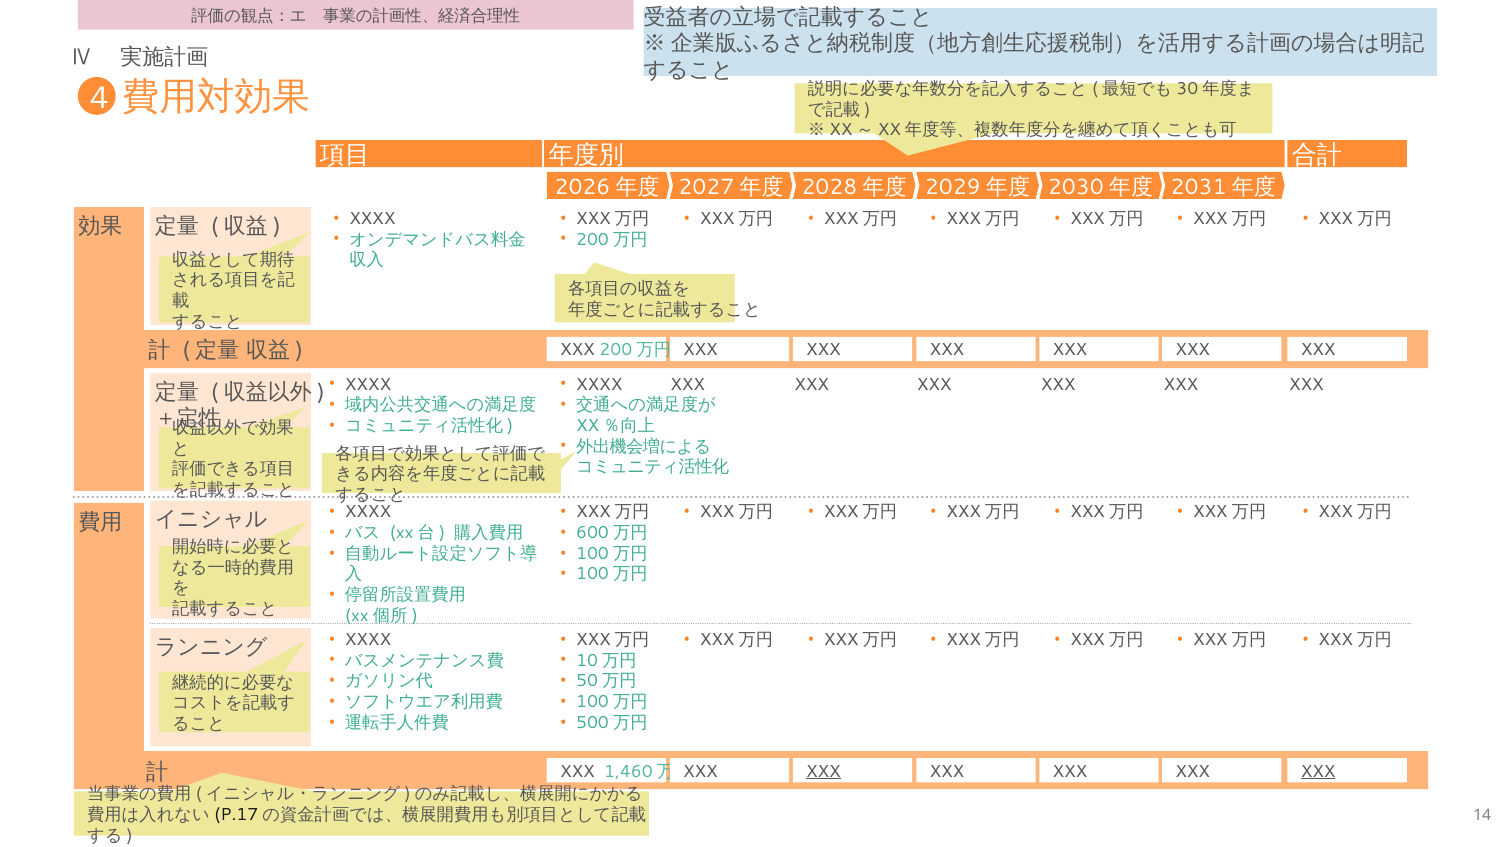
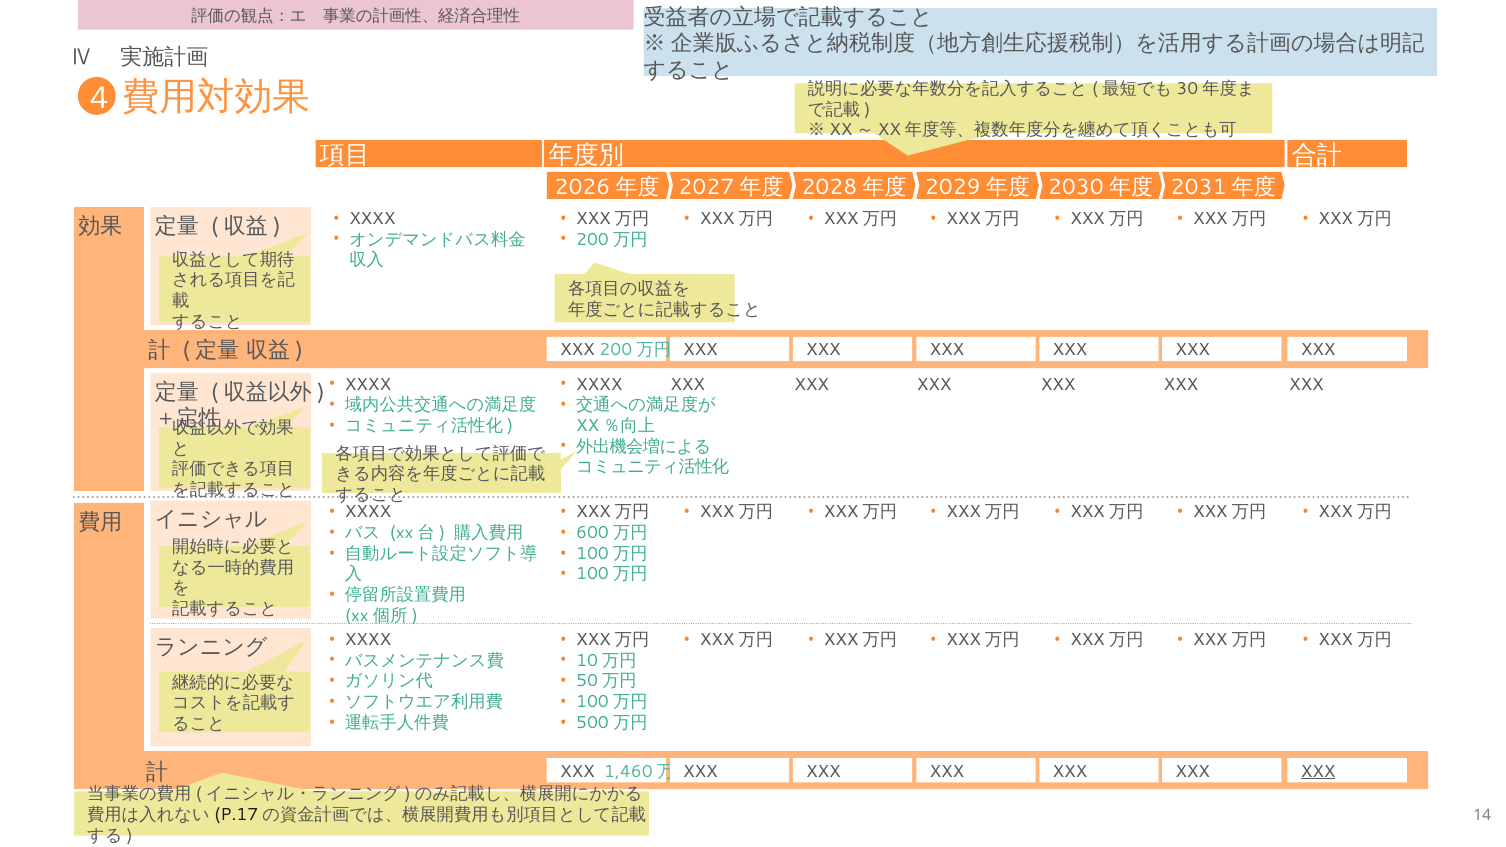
XXX underline: present -> none (823, 772)
